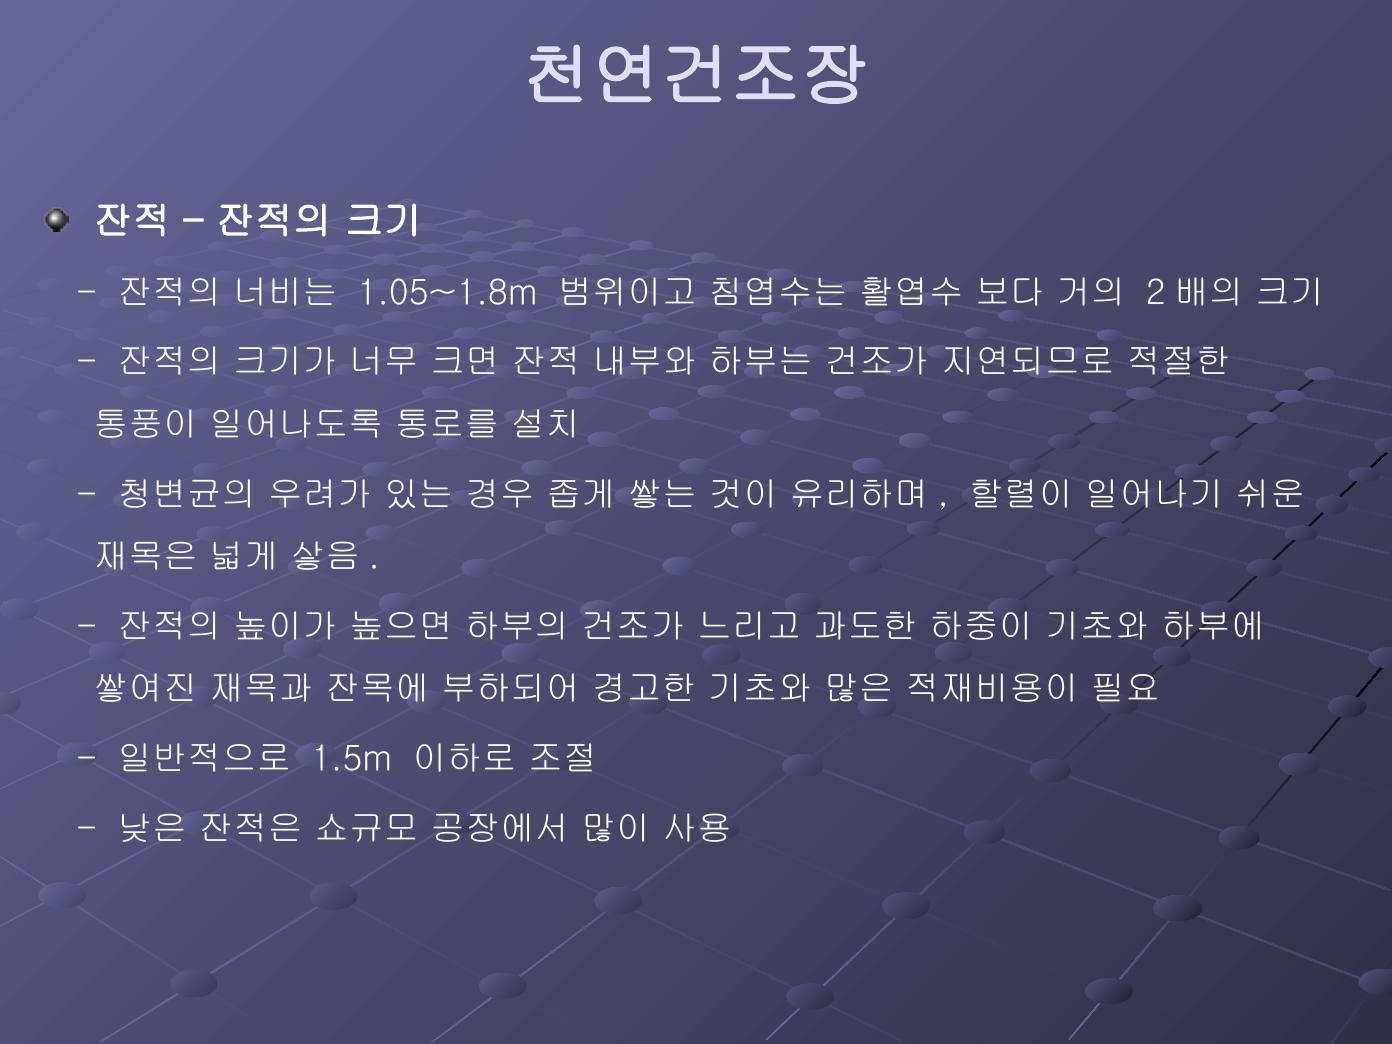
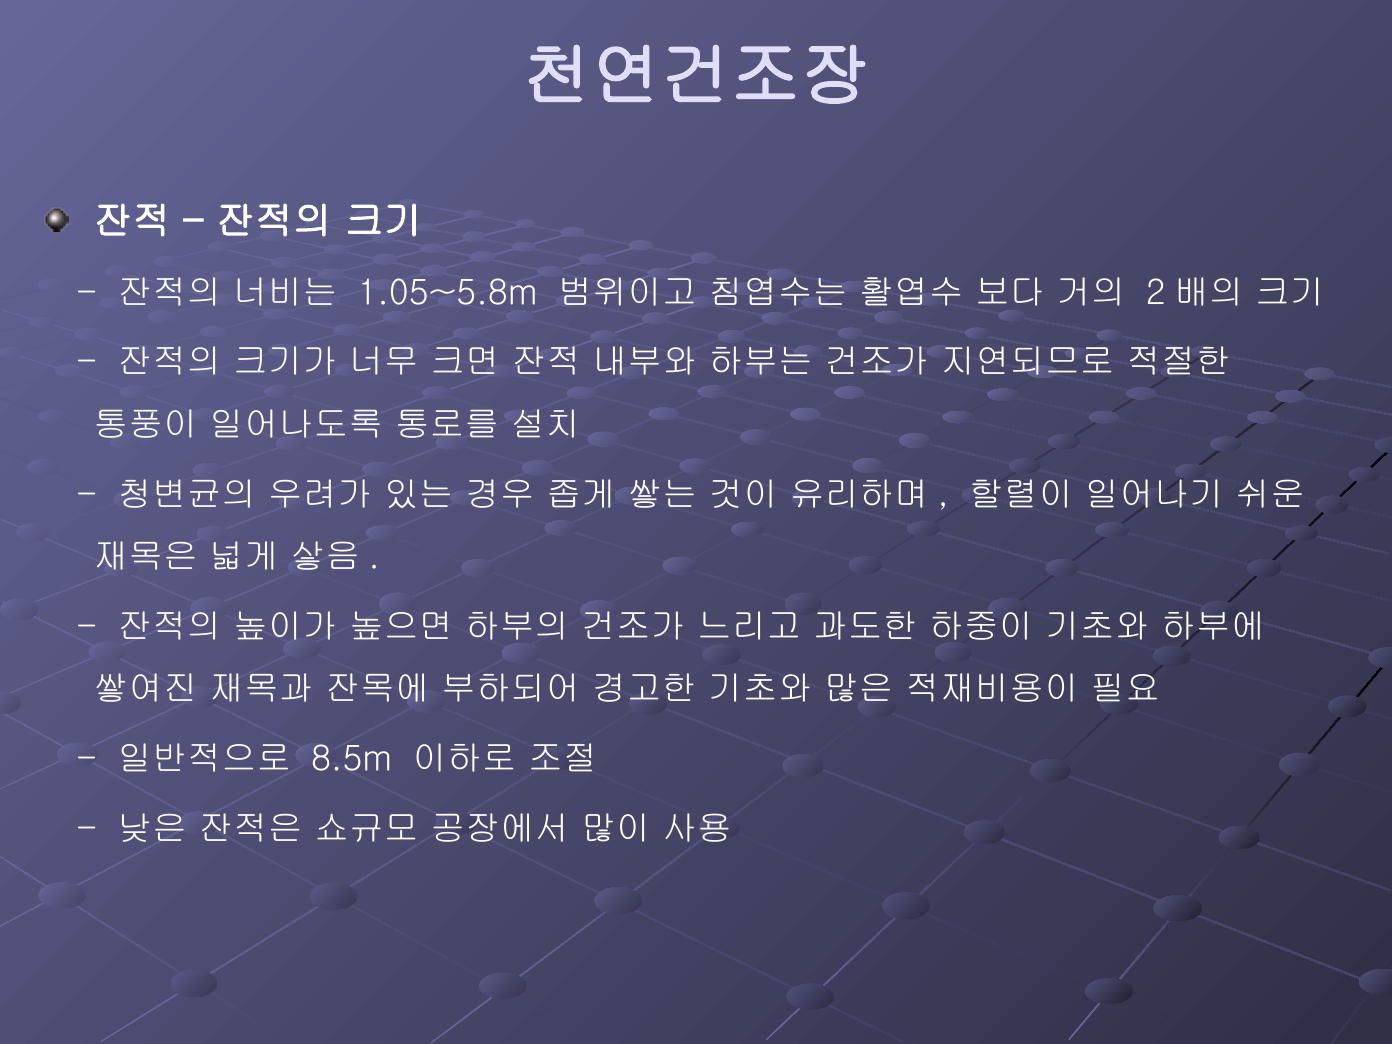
1.05~1.8m: 1.05~1.8m -> 1.05~5.8m (448, 293)
1.5m: 1.5m -> 8.5m (352, 759)
